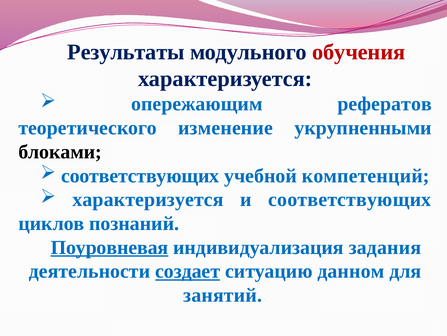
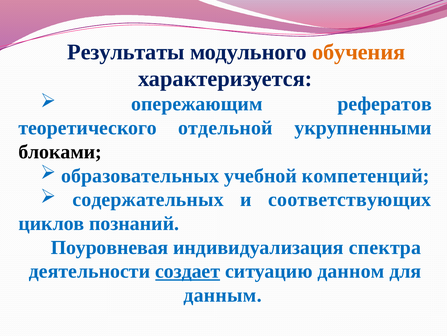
обучения colour: red -> orange (359, 52)
изменение: изменение -> отдельной (225, 128)
соответствующих: соответствующих -> образовательных (140, 175)
характеризуется: характеризуется -> содержательных (148, 199)
Поуровневая underline: present -> none (110, 247)
задания: задания -> спектра (385, 247)
занятий: занятий -> данным (223, 295)
